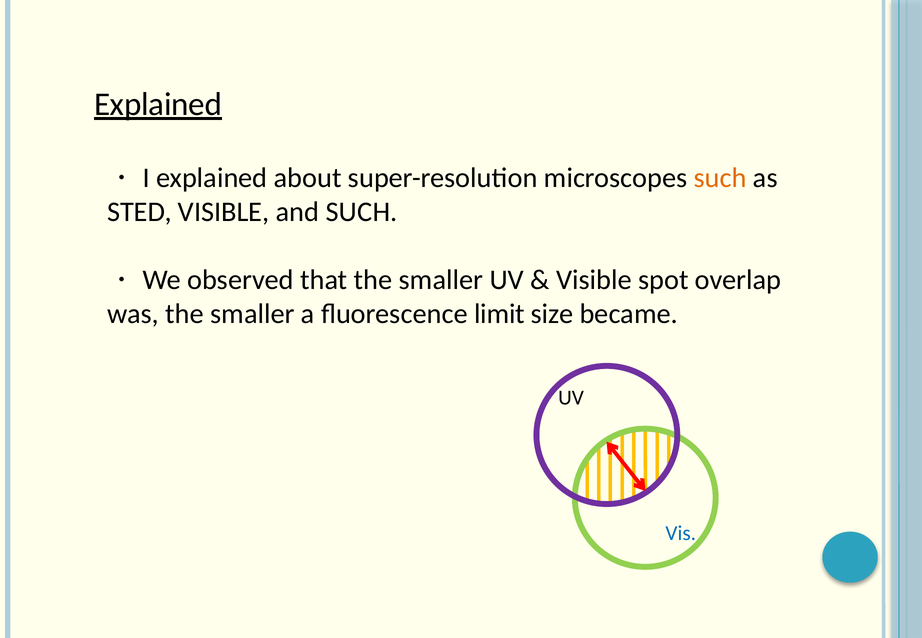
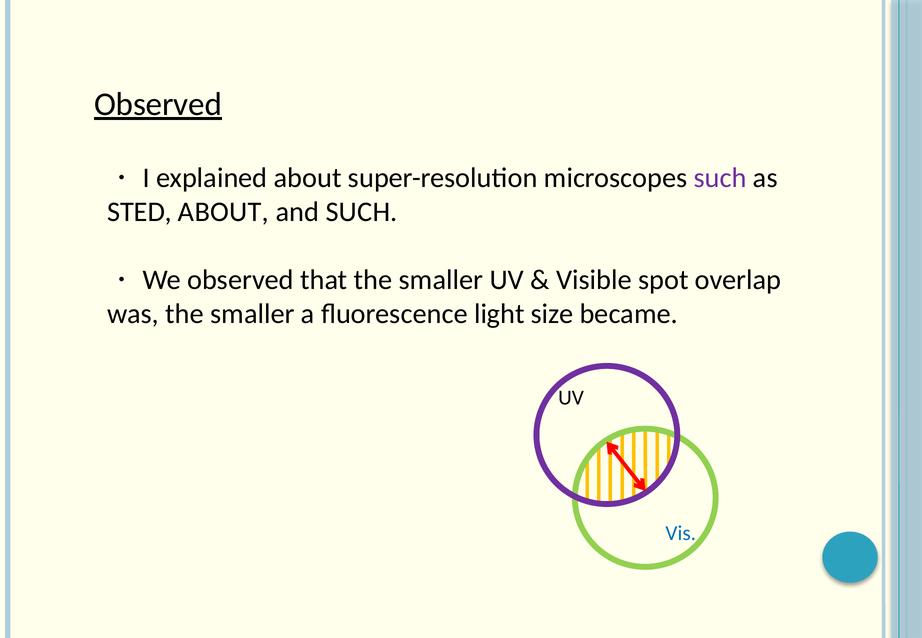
Explained: Explained -> Observed (158, 104)
such colour: orange -> purple (720, 178)
STED VISIBLE: VISIBLE -> ABOUT (223, 212)
limit: limit -> light (499, 314)
